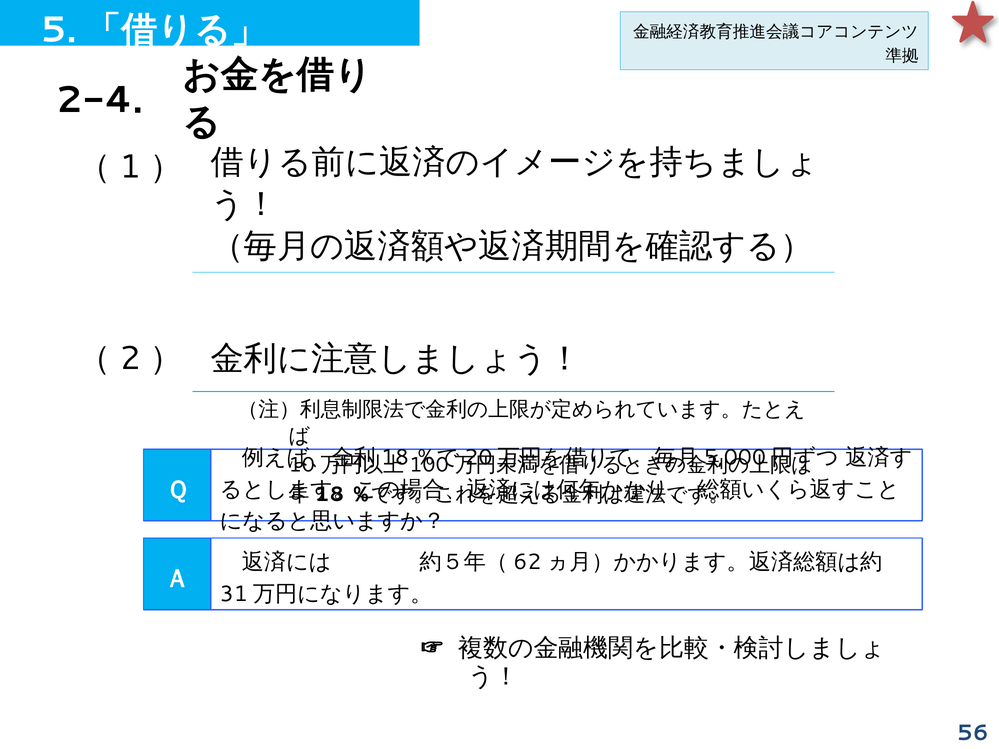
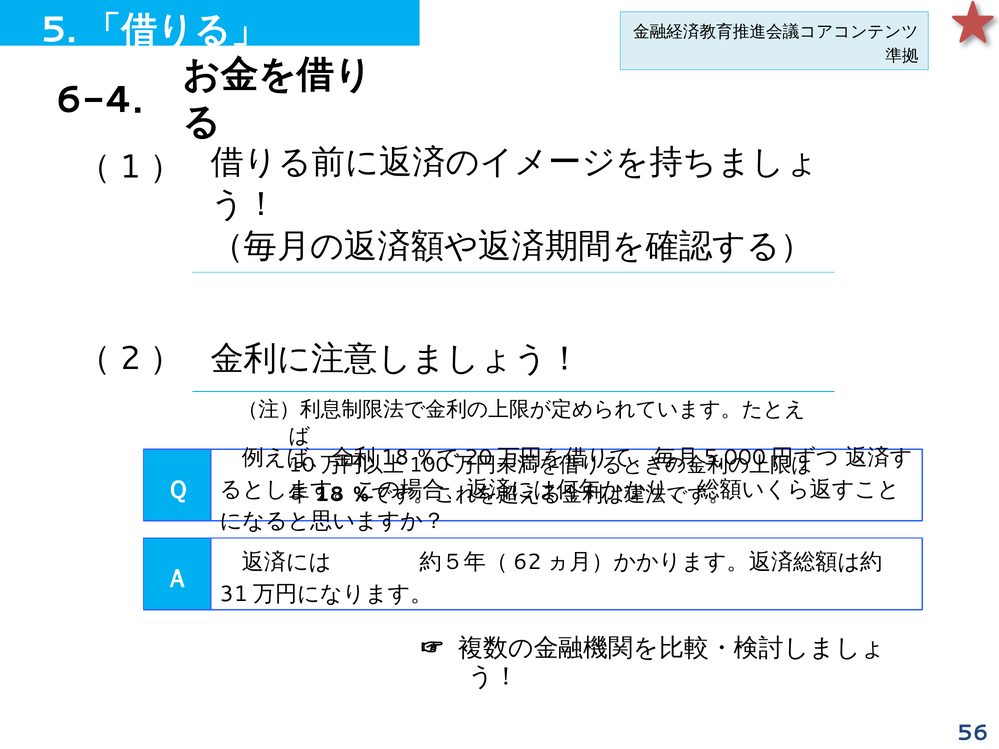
2-4: 2-4 -> 6-4 (100, 100)
